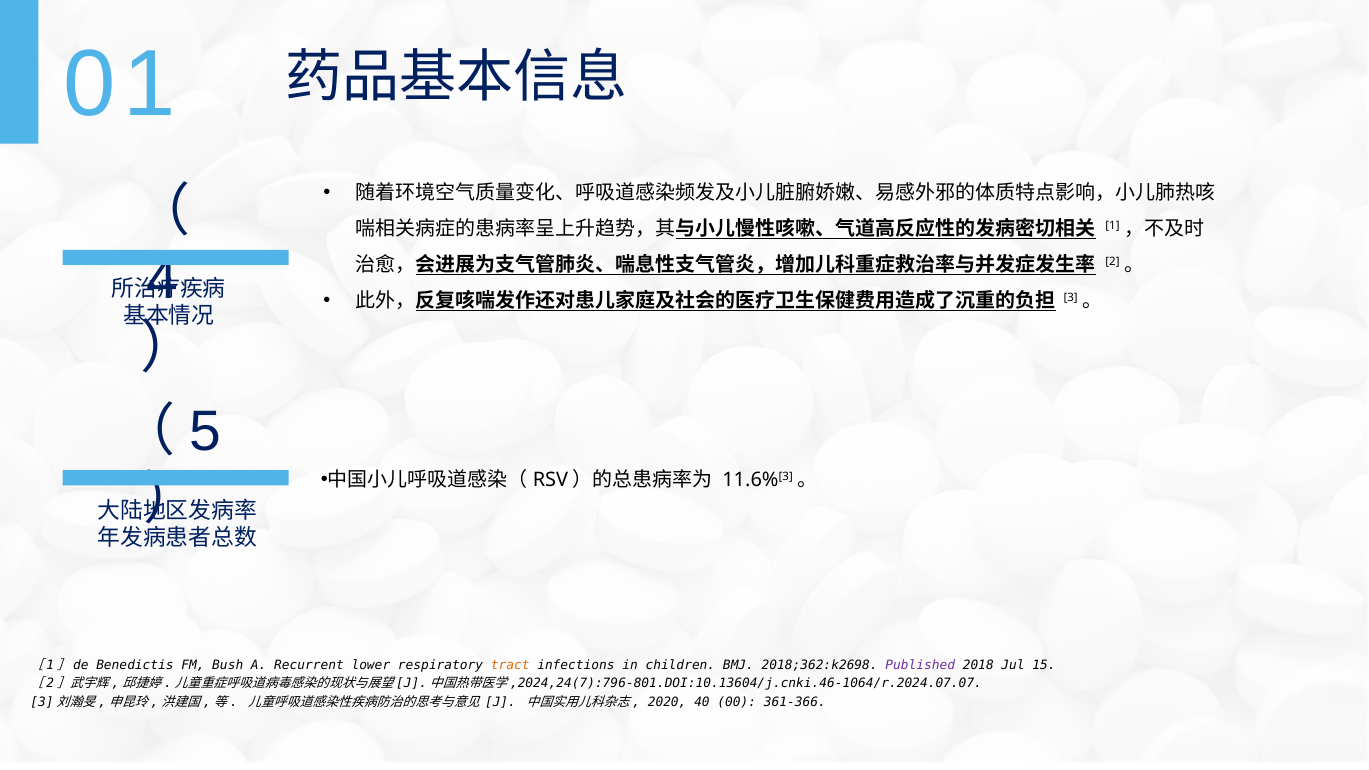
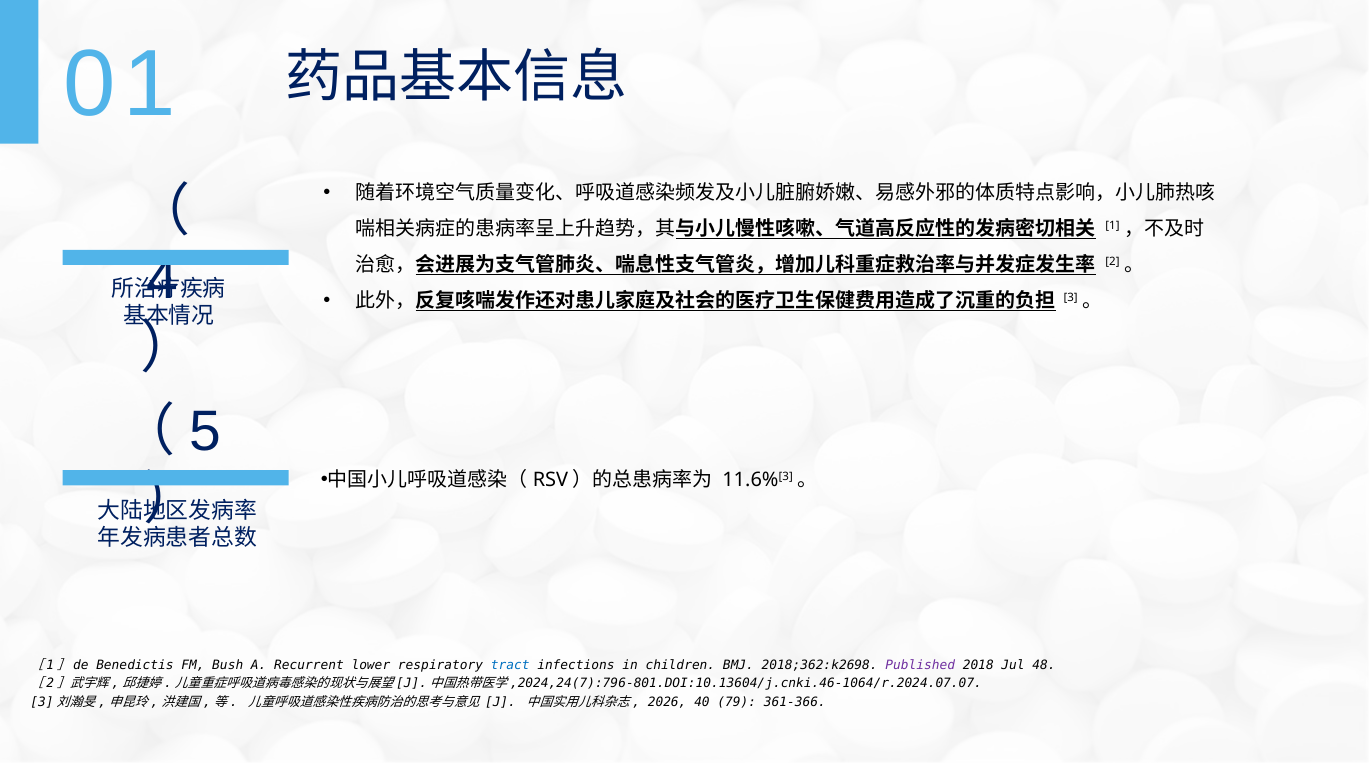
tract colour: orange -> blue (510, 665)
15: 15 -> 48 (1044, 665)
2020: 2020 -> 2026 (667, 702)
00: 00 -> 79 (737, 702)
